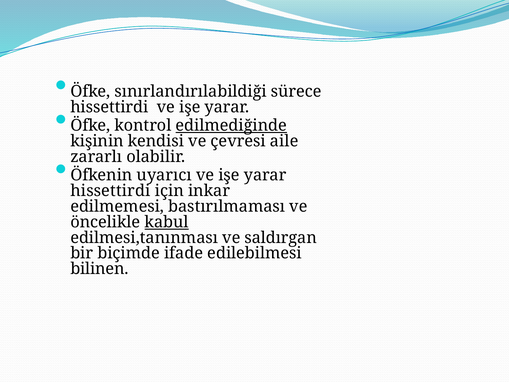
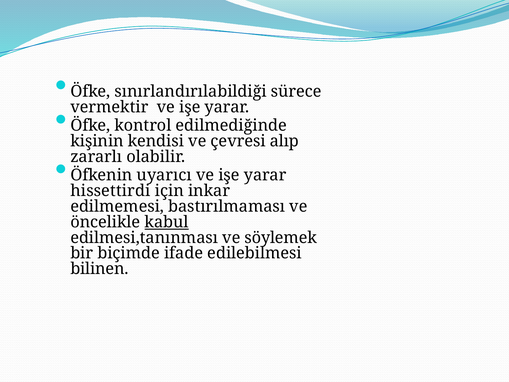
hissettirdi: hissettirdi -> vermektir (109, 107)
edilmediğinde underline: present -> none (231, 125)
aile: aile -> alıp (284, 141)
saldırgan: saldırgan -> söylemek (281, 238)
